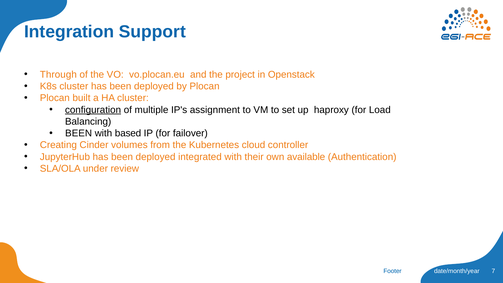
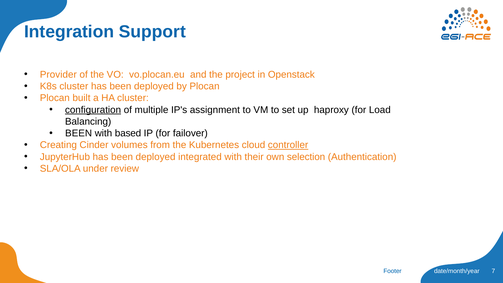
Through: Through -> Provider (58, 75)
controller underline: none -> present (288, 145)
available: available -> selection (306, 157)
